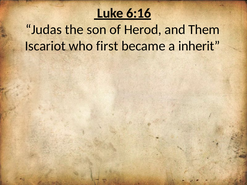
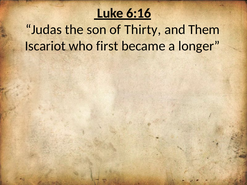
Herod: Herod -> Thirty (143, 30)
inherit: inherit -> longer (199, 46)
